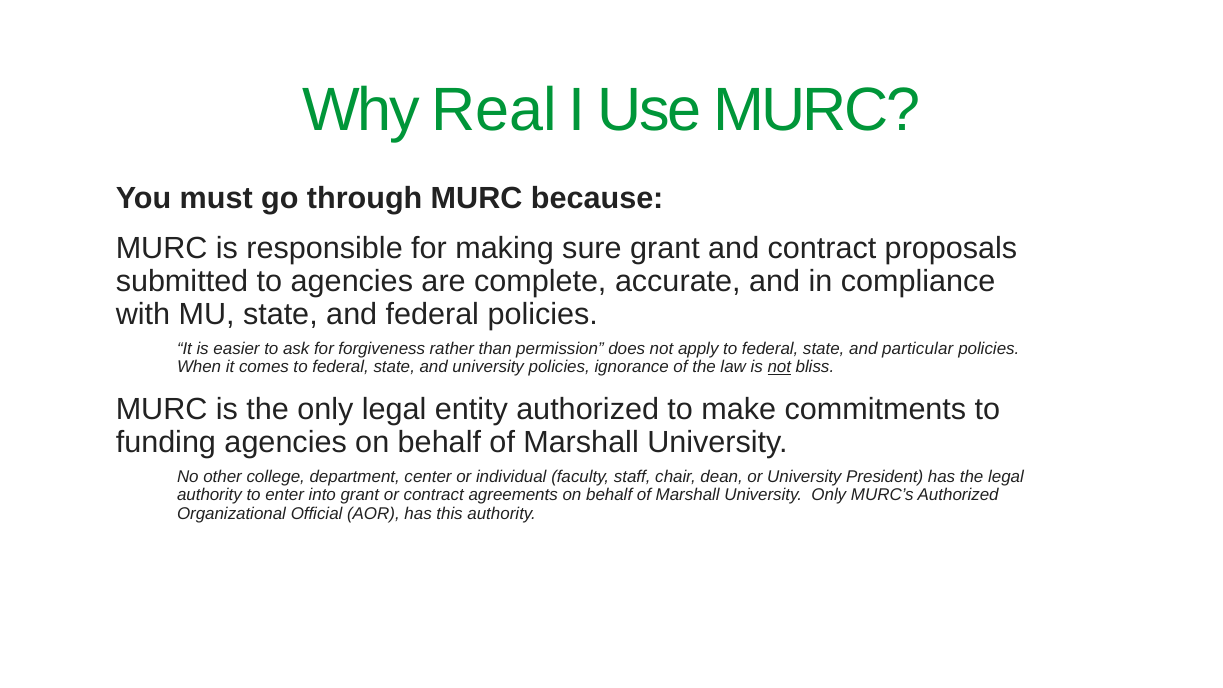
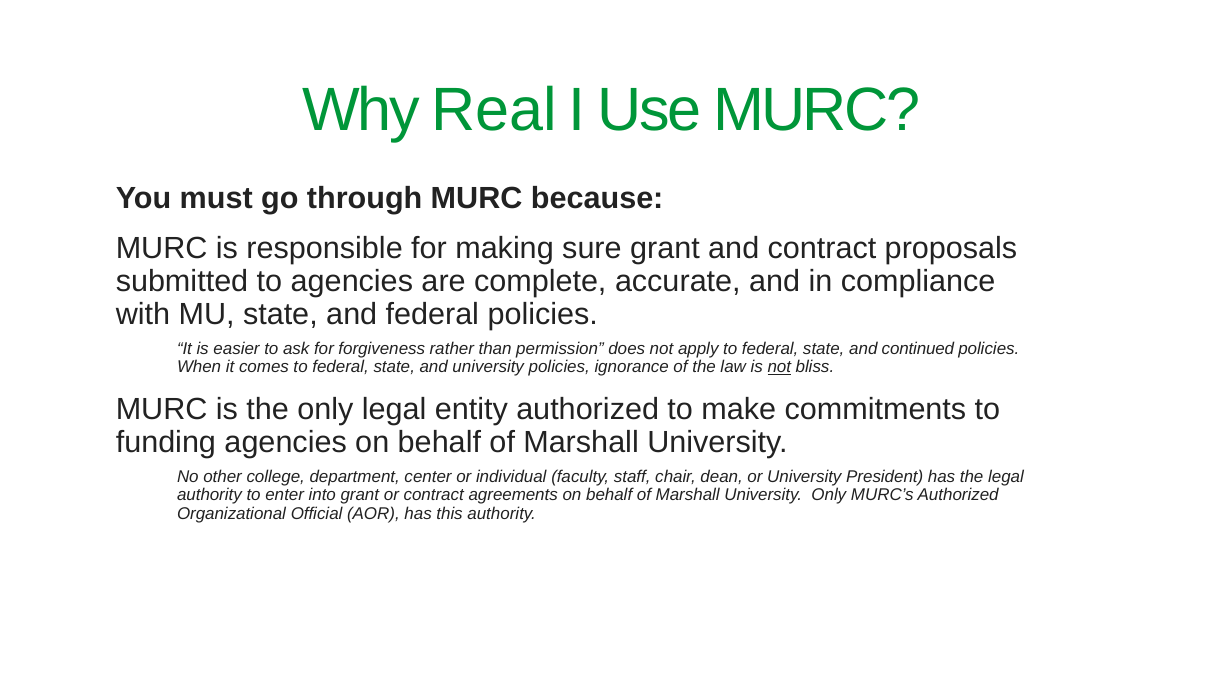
particular: particular -> continued (918, 348)
